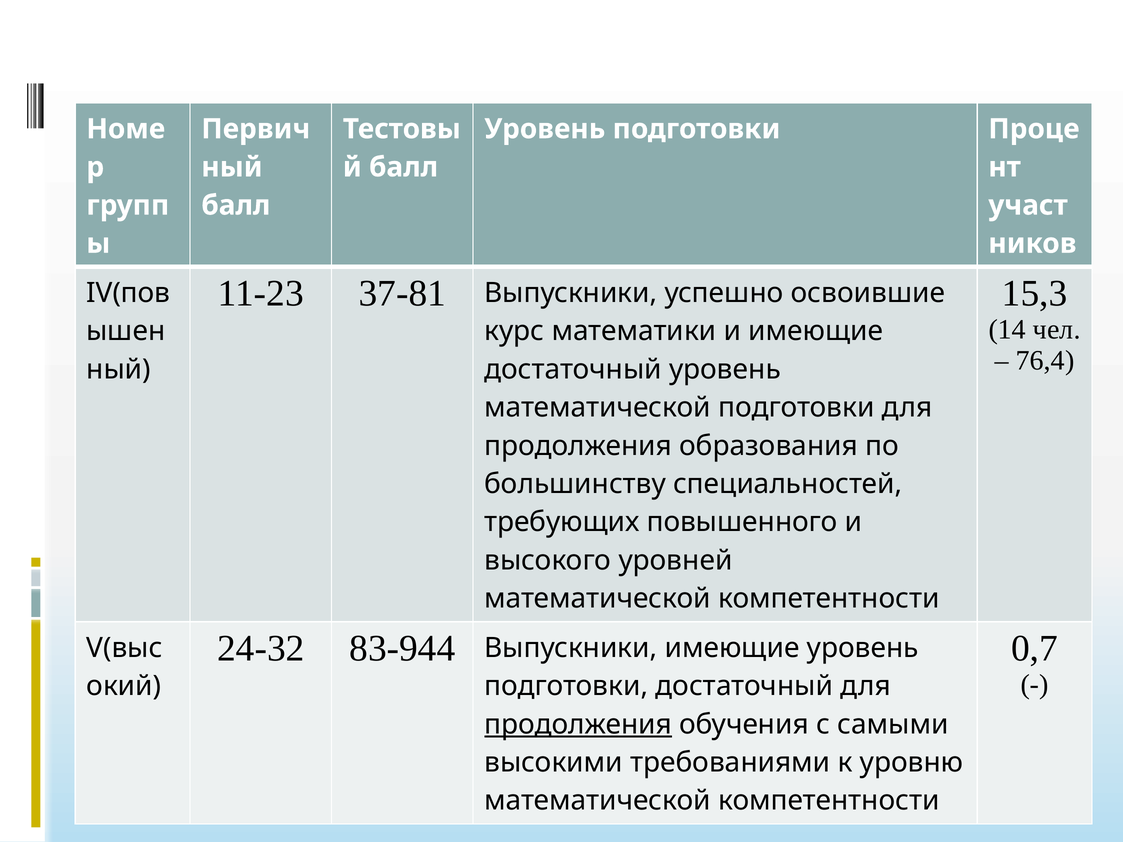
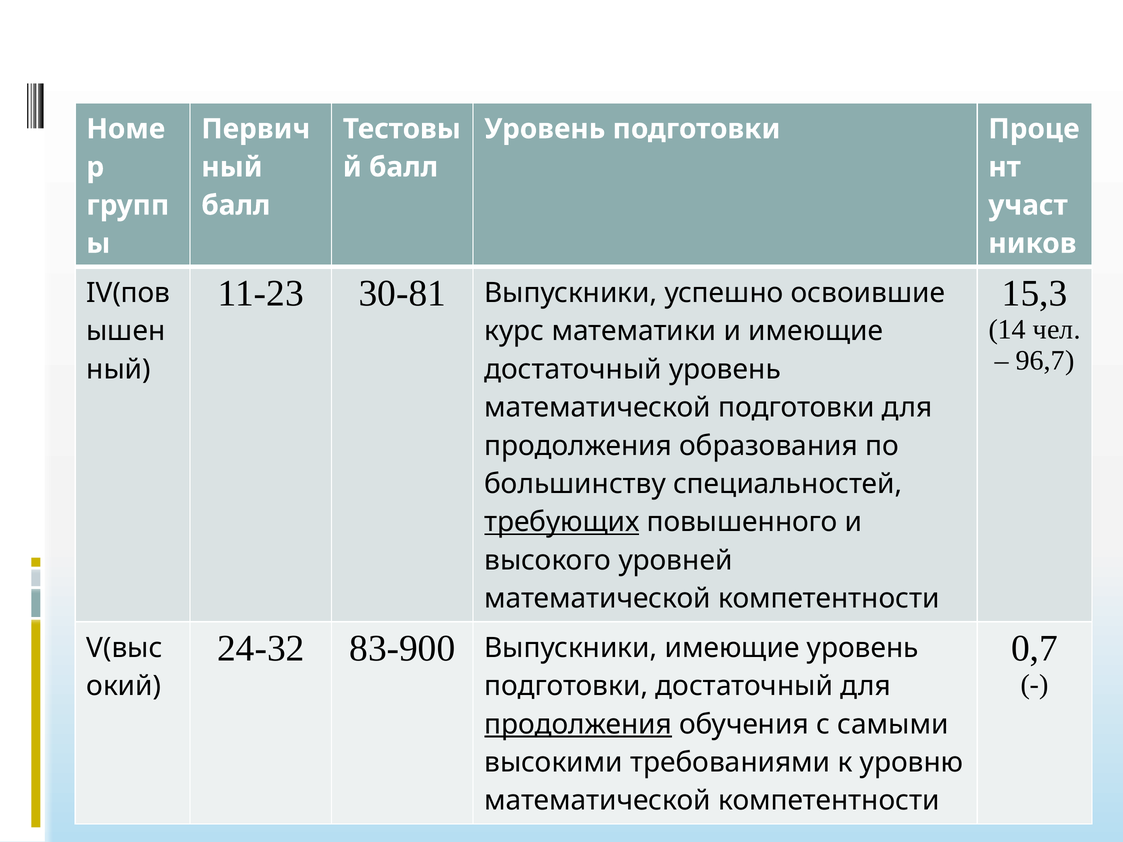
37-81: 37-81 -> 30-81 (402, 293)
76,4: 76,4 -> 96,7 (1045, 361)
требующих underline: none -> present (562, 522)
83-944: 83-944 -> 83-900 (402, 648)
